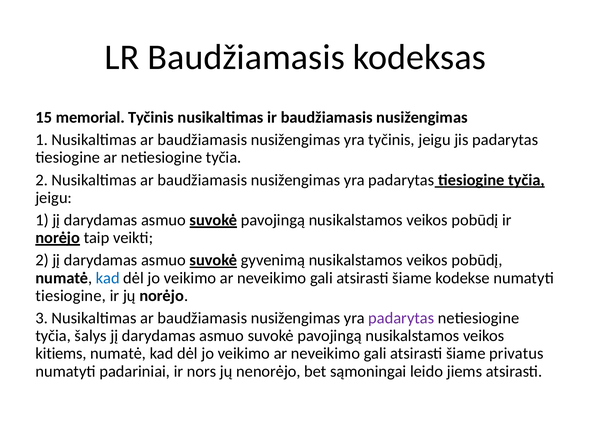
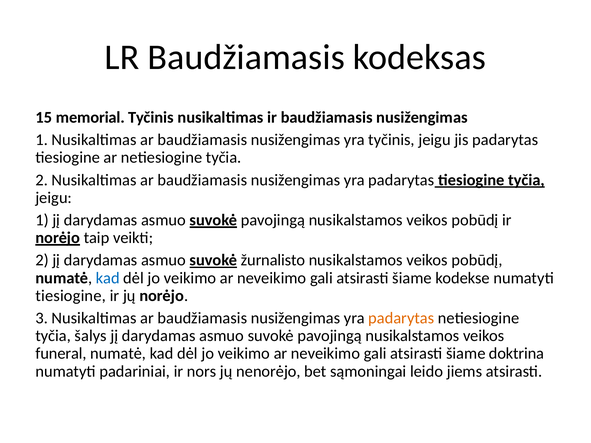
gyvenimą: gyvenimą -> žurnalisto (273, 260)
padarytas colour: purple -> orange (401, 318)
kitiems: kitiems -> funeral (61, 354)
privatus: privatus -> doktrina (516, 354)
